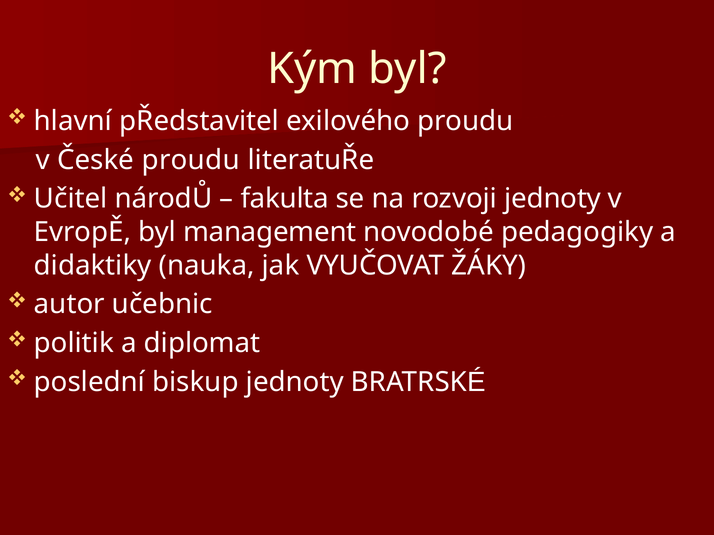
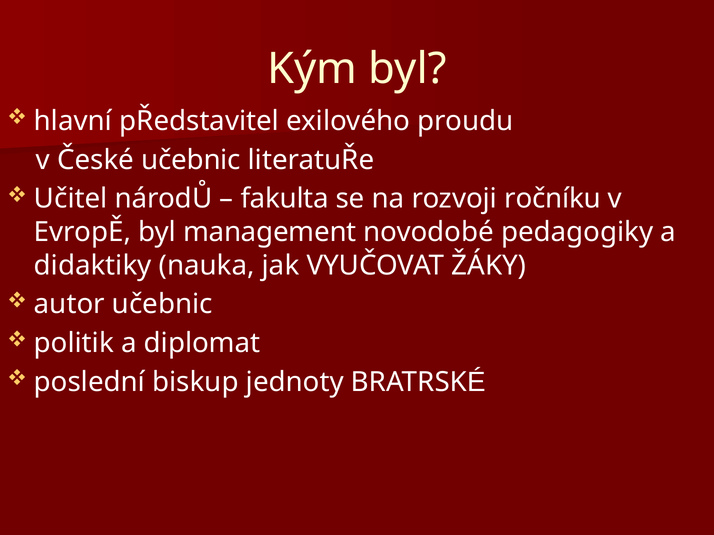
České proudu: proudu -> učebnic (191, 160)
rozvoji jednoty: jednoty -> ročníku (553, 199)
